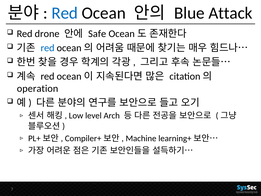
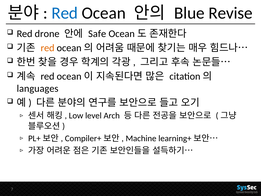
Attack: Attack -> Revise (230, 13)
red colour: blue -> orange (48, 48)
operation: operation -> languages (38, 88)
